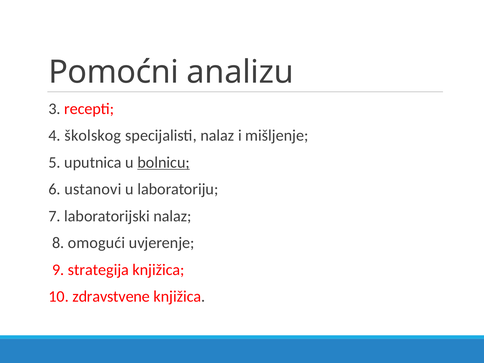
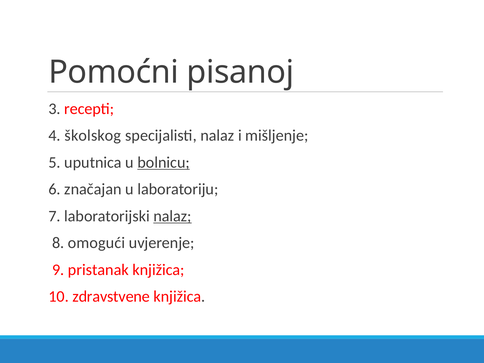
analizu: analizu -> pisanoj (240, 72)
ustanovi: ustanovi -> značajan (93, 189)
nalaz underline: none -> present (173, 216)
strategija: strategija -> pristanak (98, 270)
